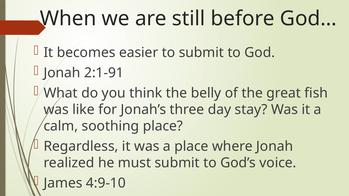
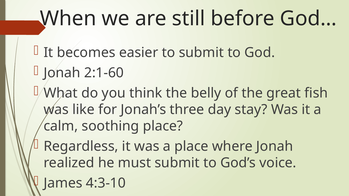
2:1-91: 2:1-91 -> 2:1-60 (104, 73)
4:9-10: 4:9-10 -> 4:3-10 (106, 183)
